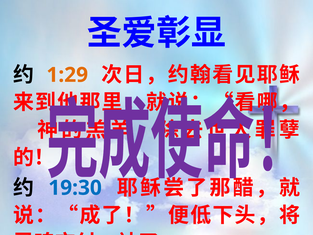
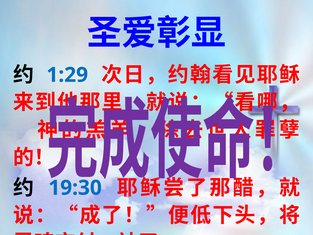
1:29 colour: orange -> blue (67, 75)
